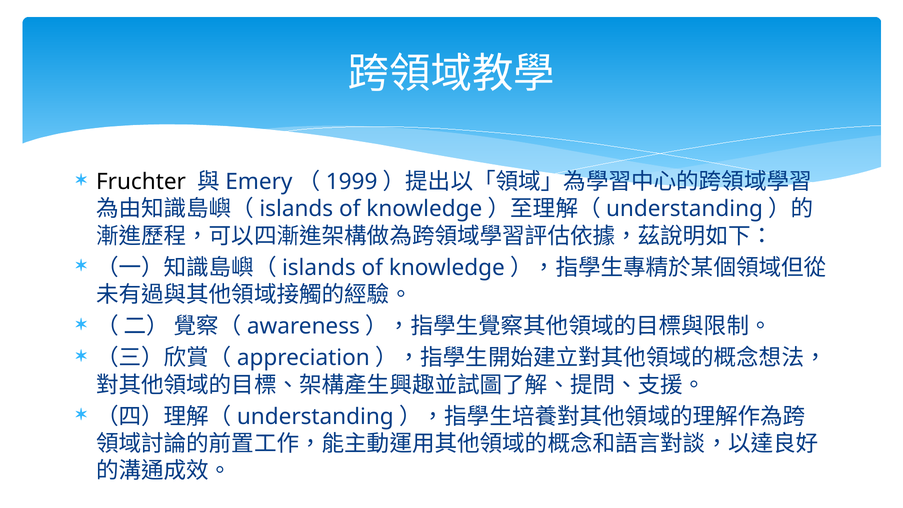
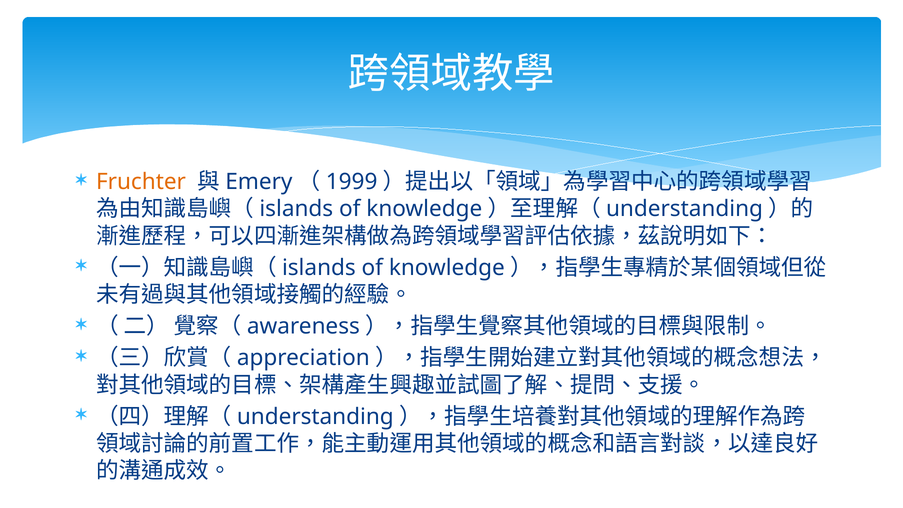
Fruchter colour: black -> orange (141, 182)
